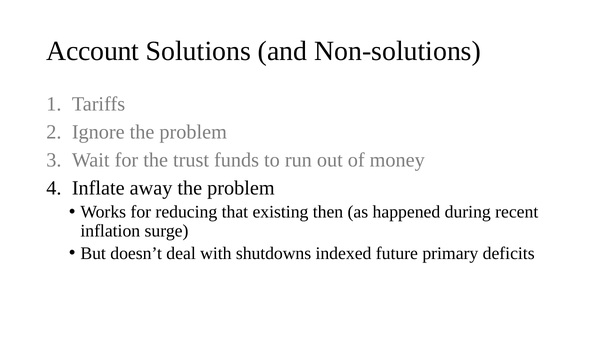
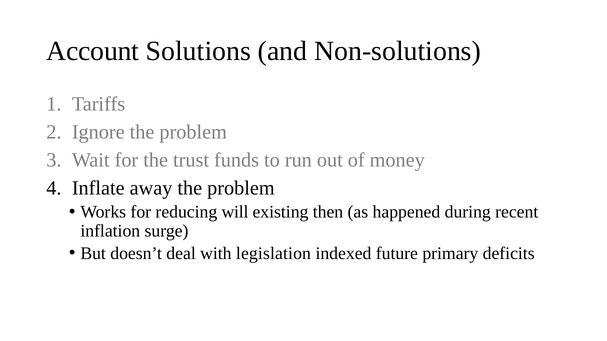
that: that -> will (235, 212)
shutdowns: shutdowns -> legislation (273, 254)
